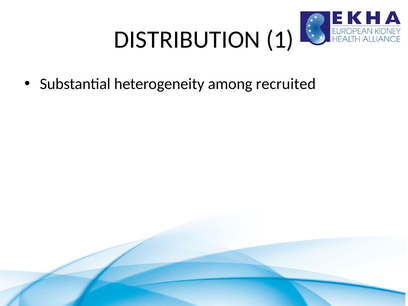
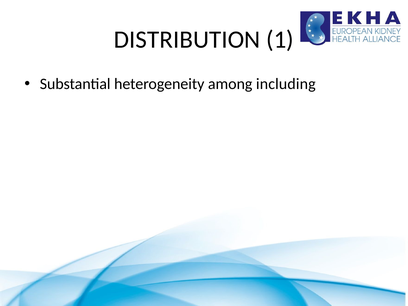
recruited: recruited -> including (286, 84)
